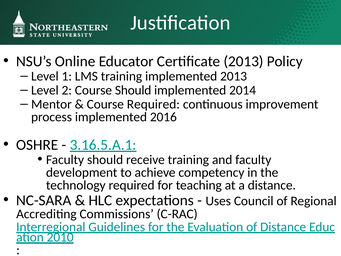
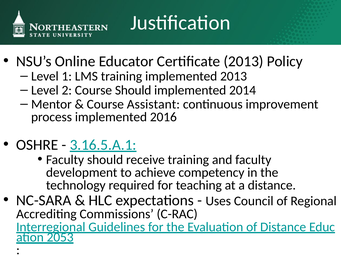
Course Required: Required -> Assistant (153, 104)
2010: 2010 -> 2053 (60, 237)
